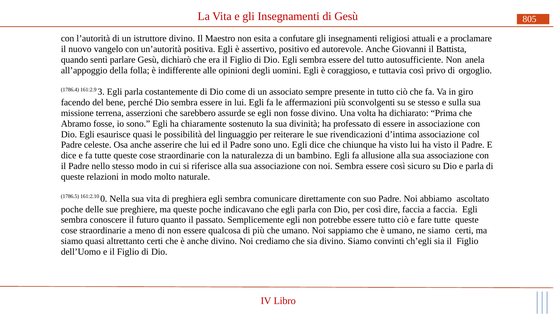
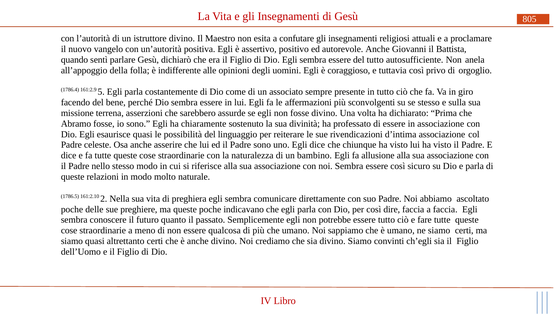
3: 3 -> 5 (101, 92)
0: 0 -> 2 (104, 199)
